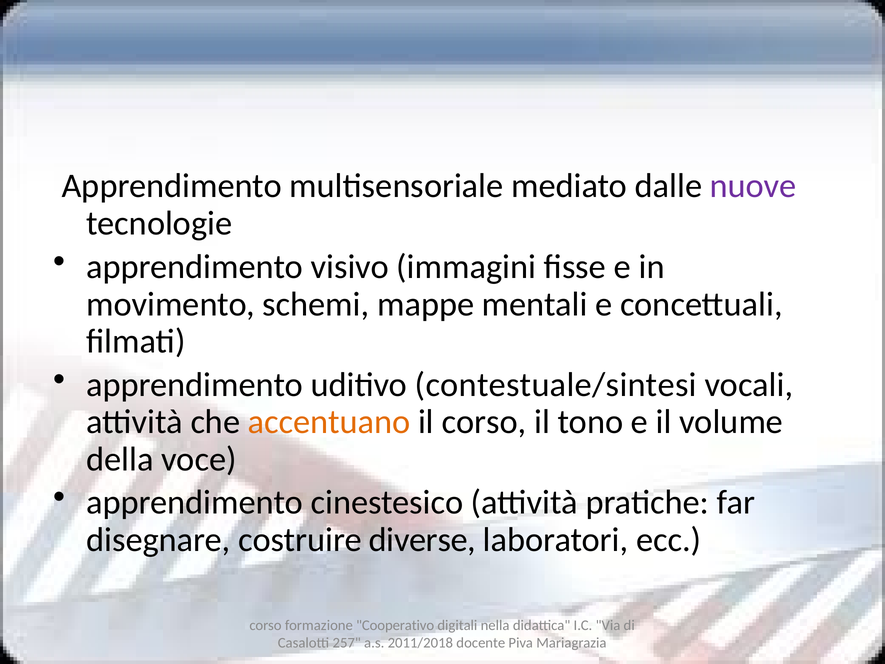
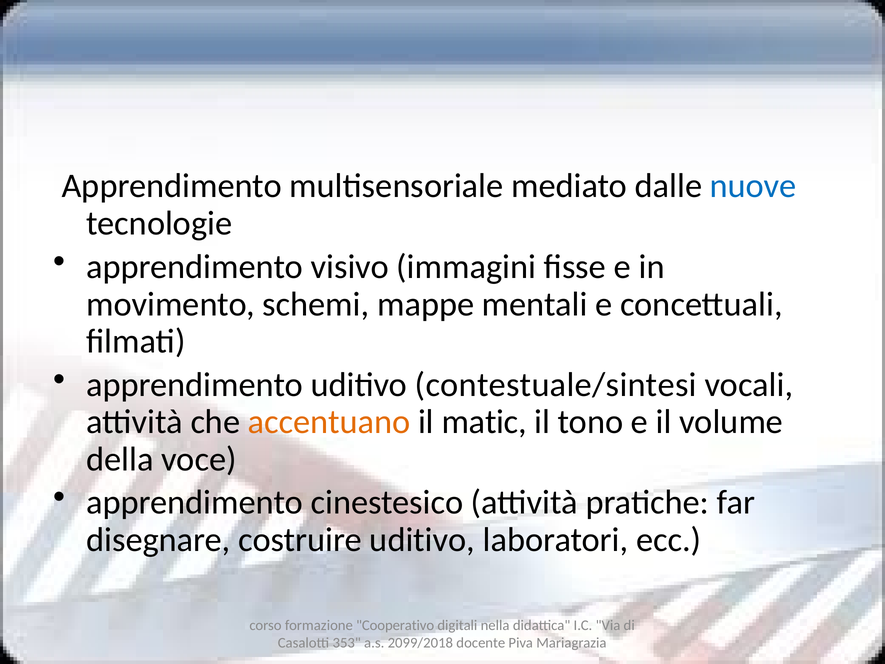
nuove colour: purple -> blue (753, 186)
il corso: corso -> matic (484, 422)
costruire diverse: diverse -> uditivo (422, 540)
257: 257 -> 353 (347, 643)
2011/2018: 2011/2018 -> 2099/2018 (420, 643)
